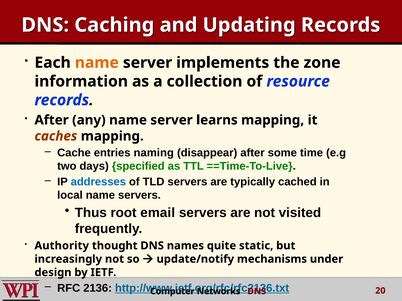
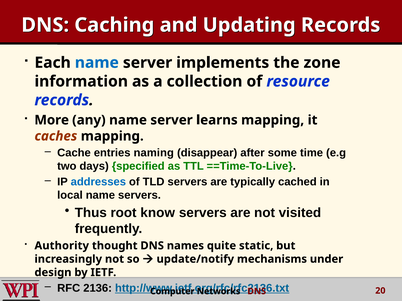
name colour: orange -> blue (97, 63)
After: After -> More (52, 120)
email: email -> know (158, 213)
